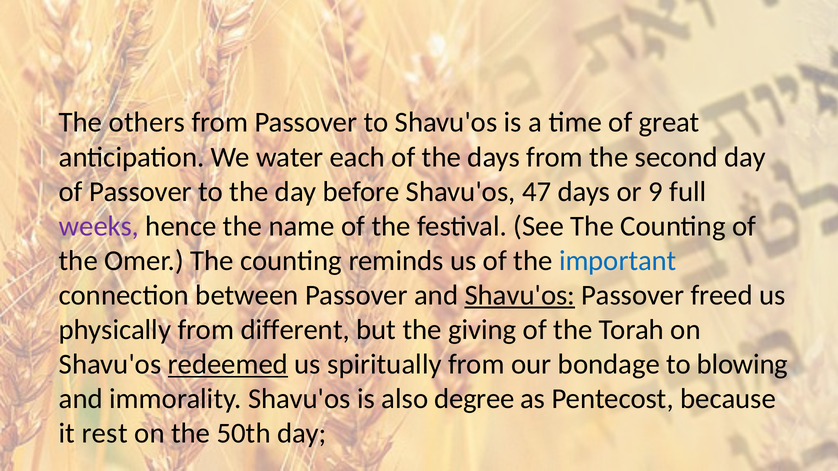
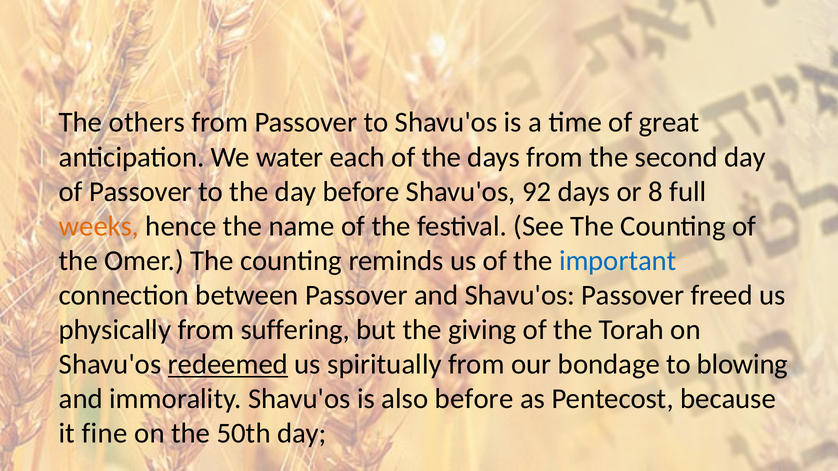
47: 47 -> 92 (537, 192)
9: 9 -> 8 (656, 192)
weeks colour: purple -> orange (99, 226)
Shavu'os underline: present -> none (520, 295)
different: different -> suffering (295, 330)
also degree: degree -> before (474, 399)
rest: rest -> fine (105, 434)
